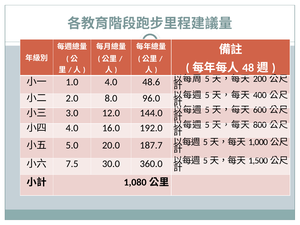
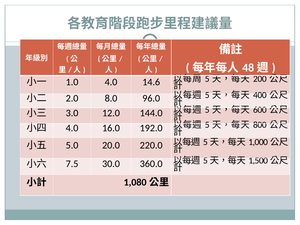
48.6: 48.6 -> 14.6 (151, 82)
187.7: 187.7 -> 220.0 (151, 145)
